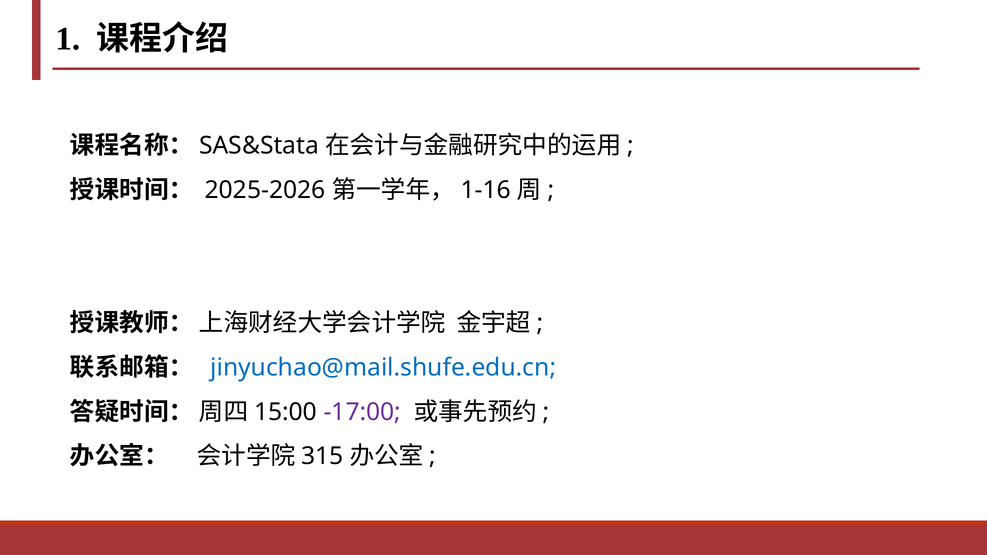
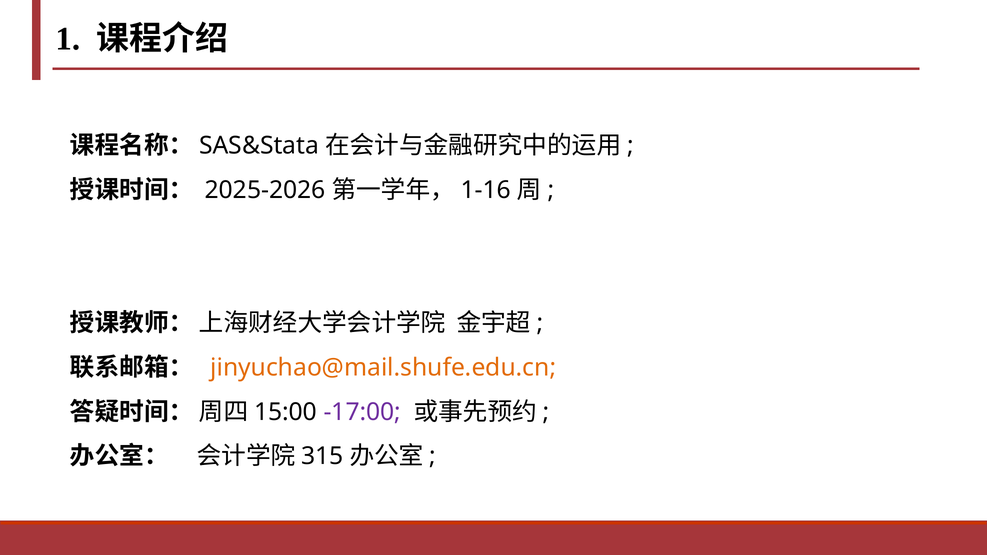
jinyuchao@mail.shufe.edu.cn colour: blue -> orange (383, 368)
